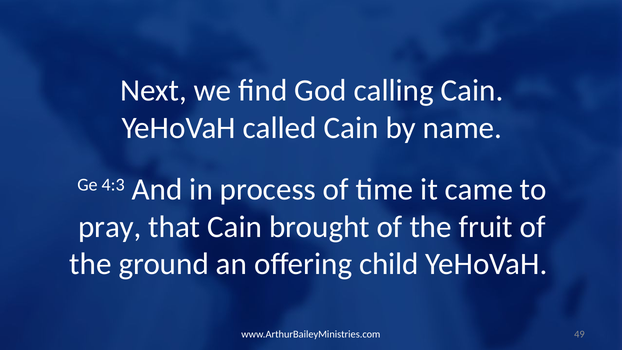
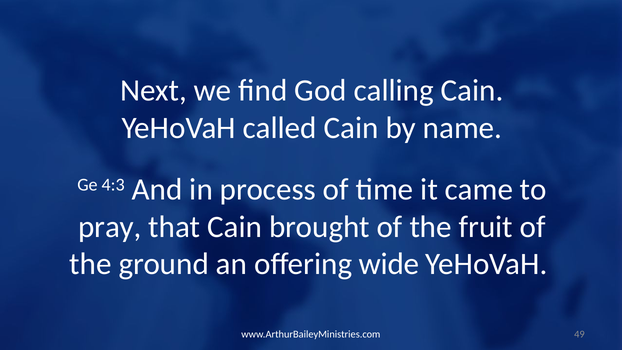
child: child -> wide (389, 264)
